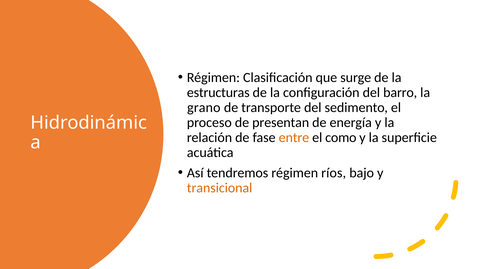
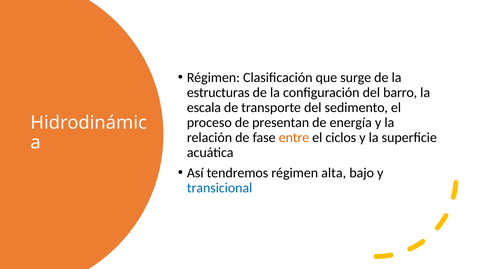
grano: grano -> escala (204, 108)
como: como -> ciclos (341, 138)
ríos: ríos -> alta (334, 173)
transicional colour: orange -> blue (220, 188)
